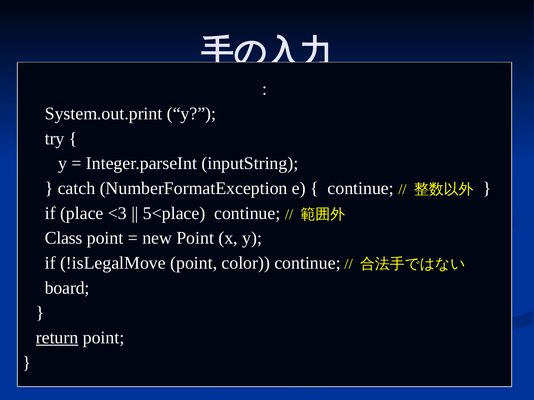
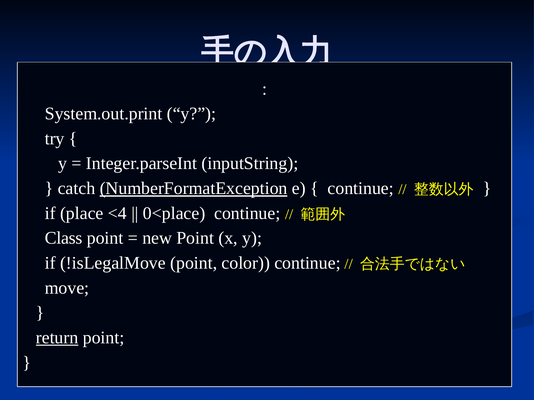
NumberFormatException underline: none -> present (194, 189)
<3: <3 -> <4 (117, 213)
5<place: 5<place -> 0<place (174, 213)
board: board -> move (67, 288)
